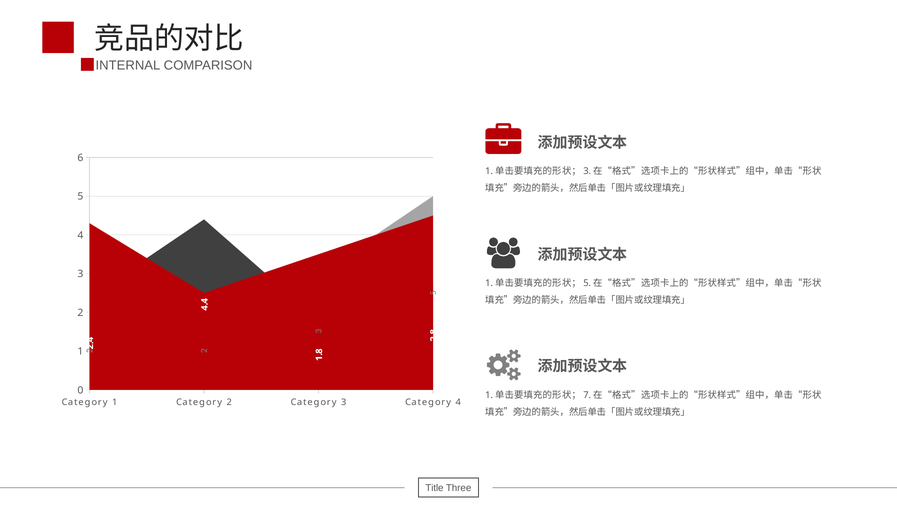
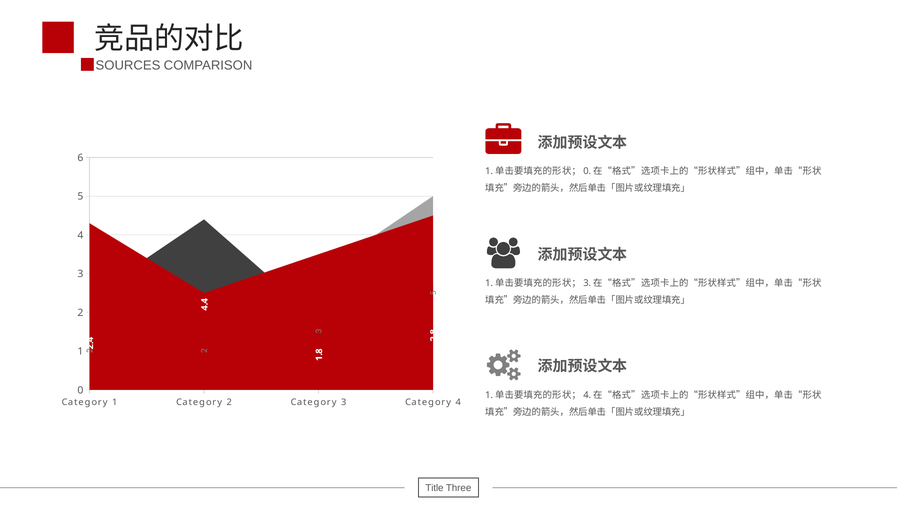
INTERNAL: INTERNAL -> SOURCES (128, 65)
3: 3 -> 0 (587, 171)
5: 5 -> 3 (587, 283)
7: 7 -> 4 (587, 395)
